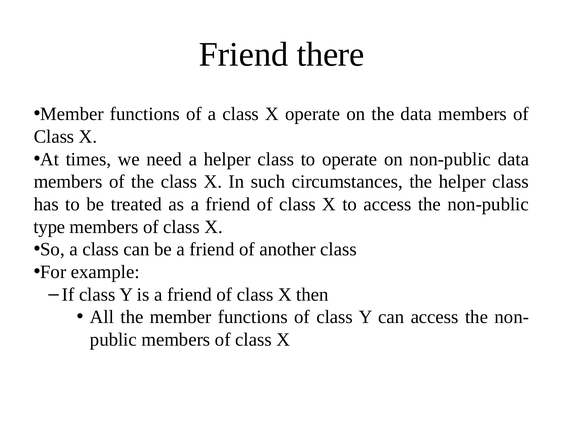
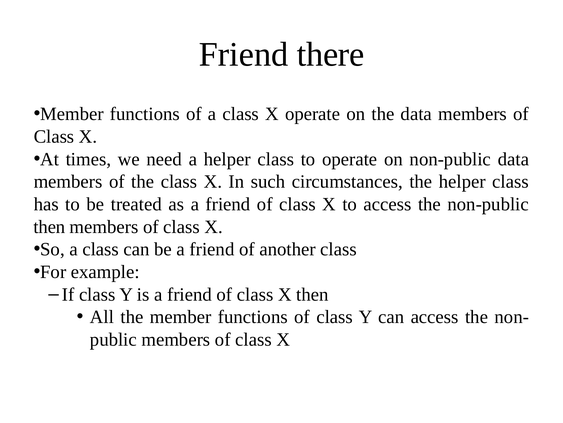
type: type -> then (49, 226)
